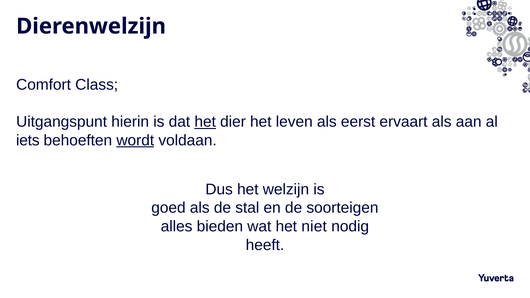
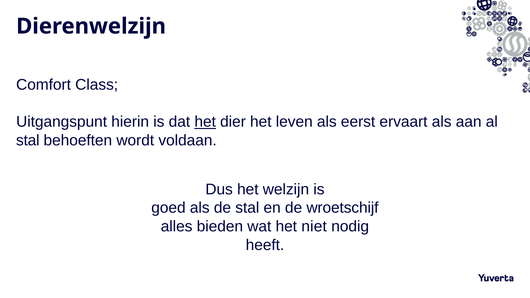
iets: iets -> stal (28, 140)
wordt underline: present -> none (135, 140)
soorteigen: soorteigen -> wroetschijf (342, 208)
